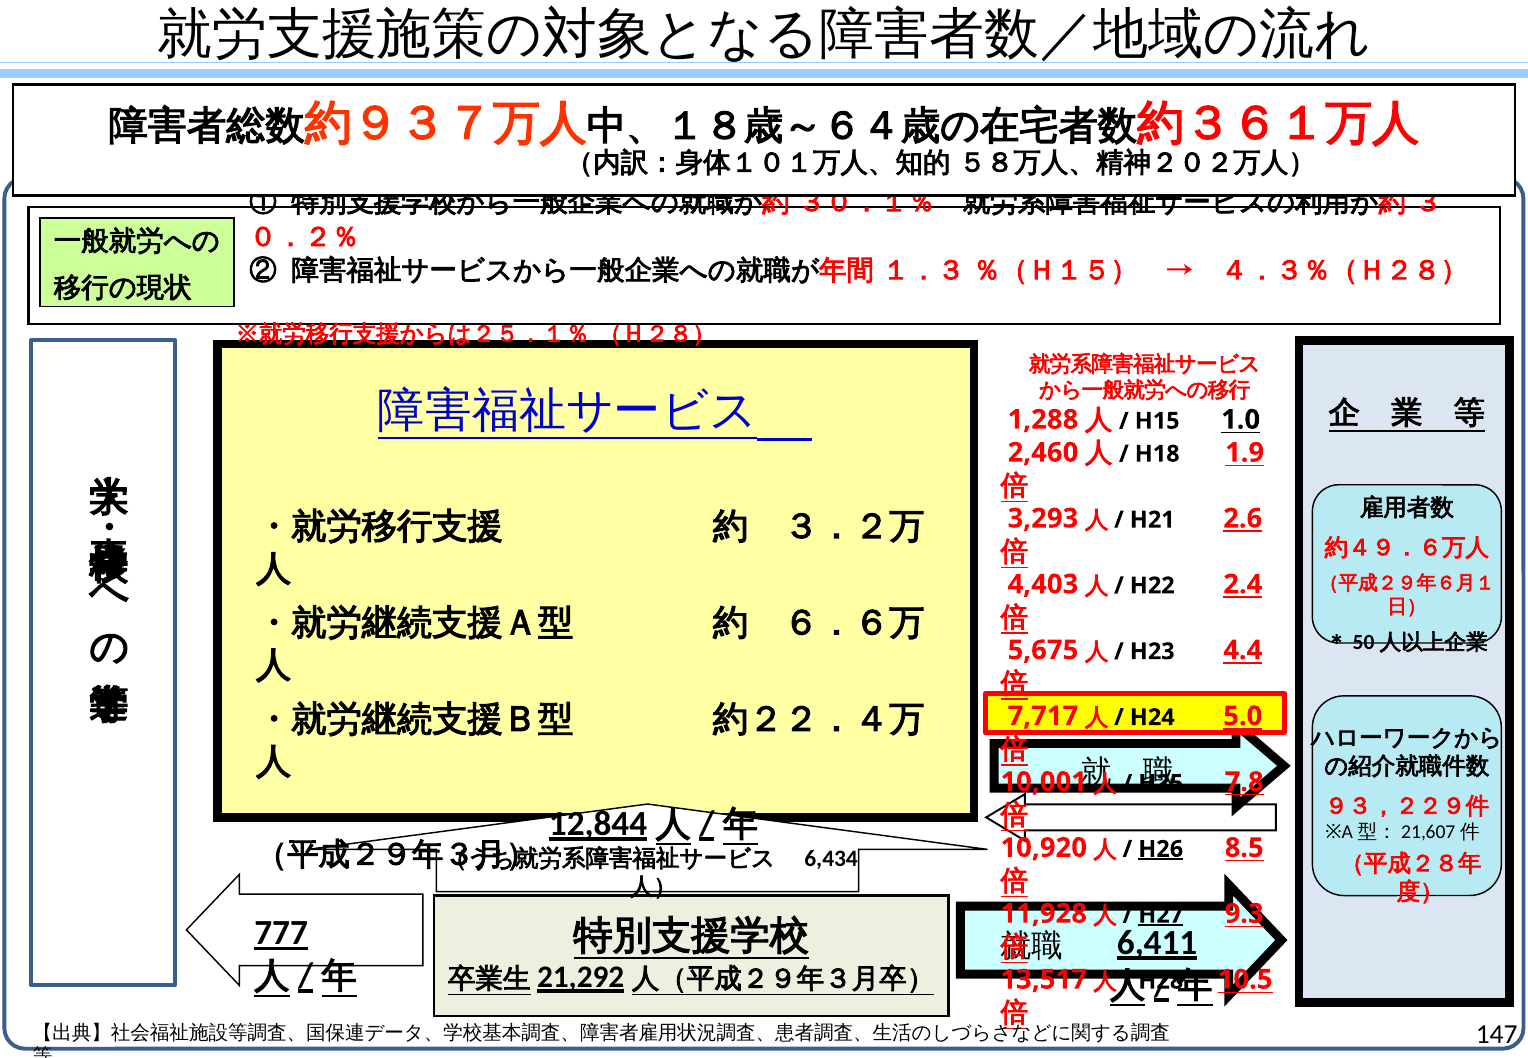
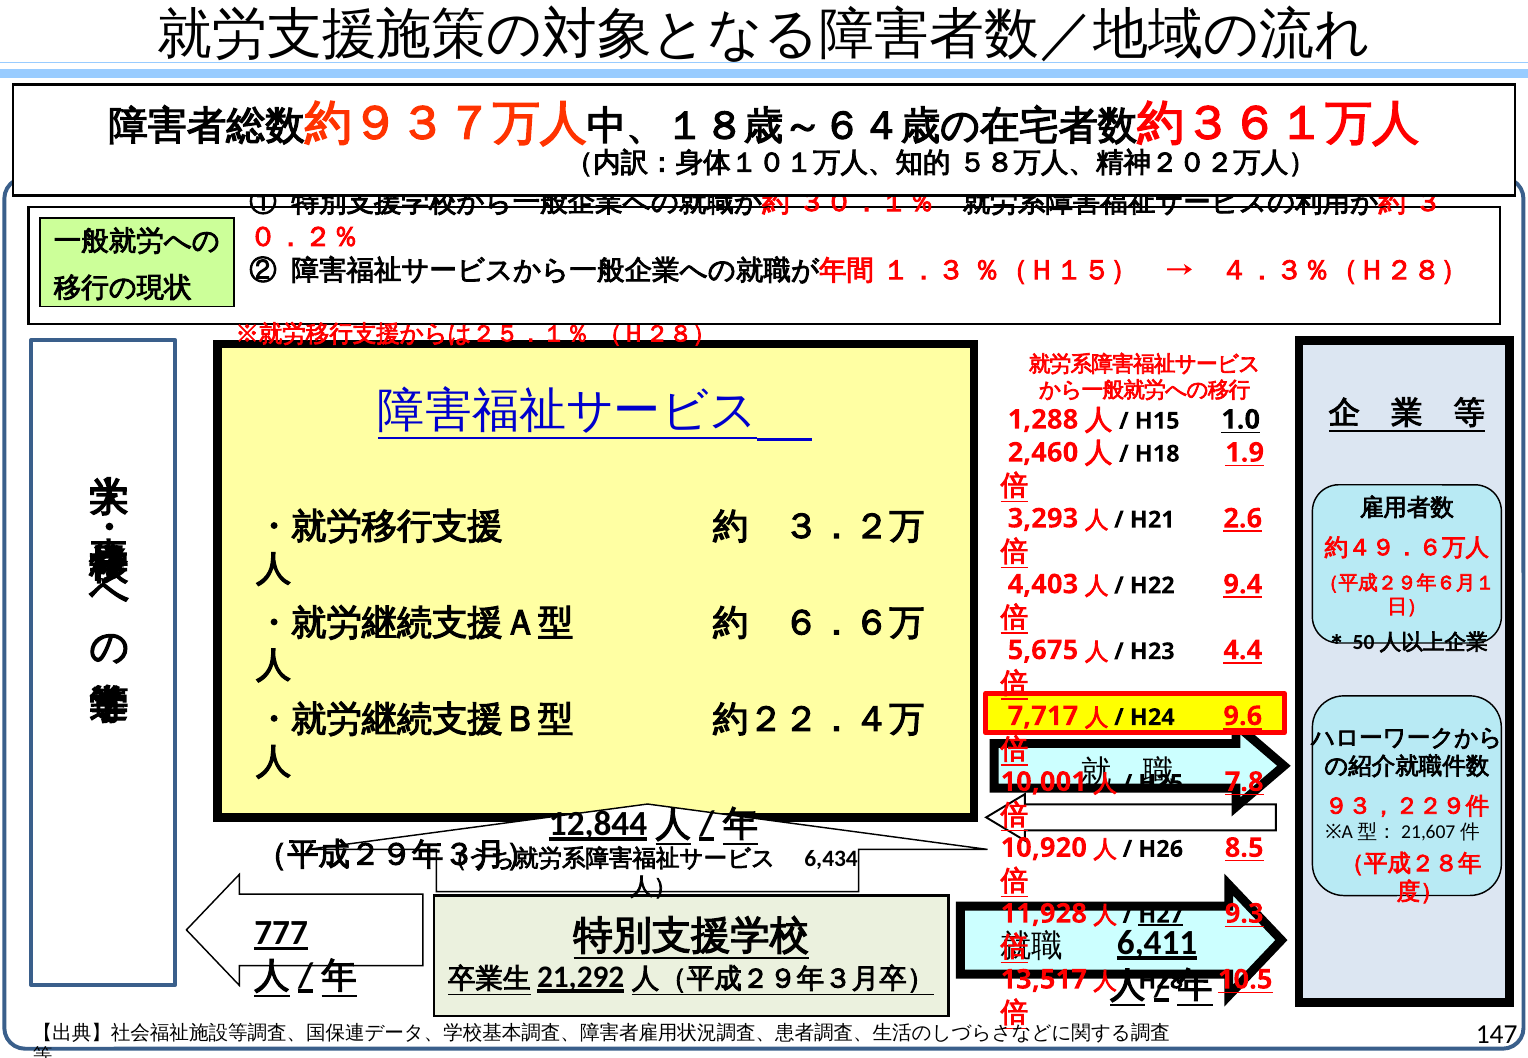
2.4: 2.4 -> 9.4 (1243, 584)
5.0: 5.0 -> 9.6 (1243, 716)
H26 underline: present -> none (1161, 849)
